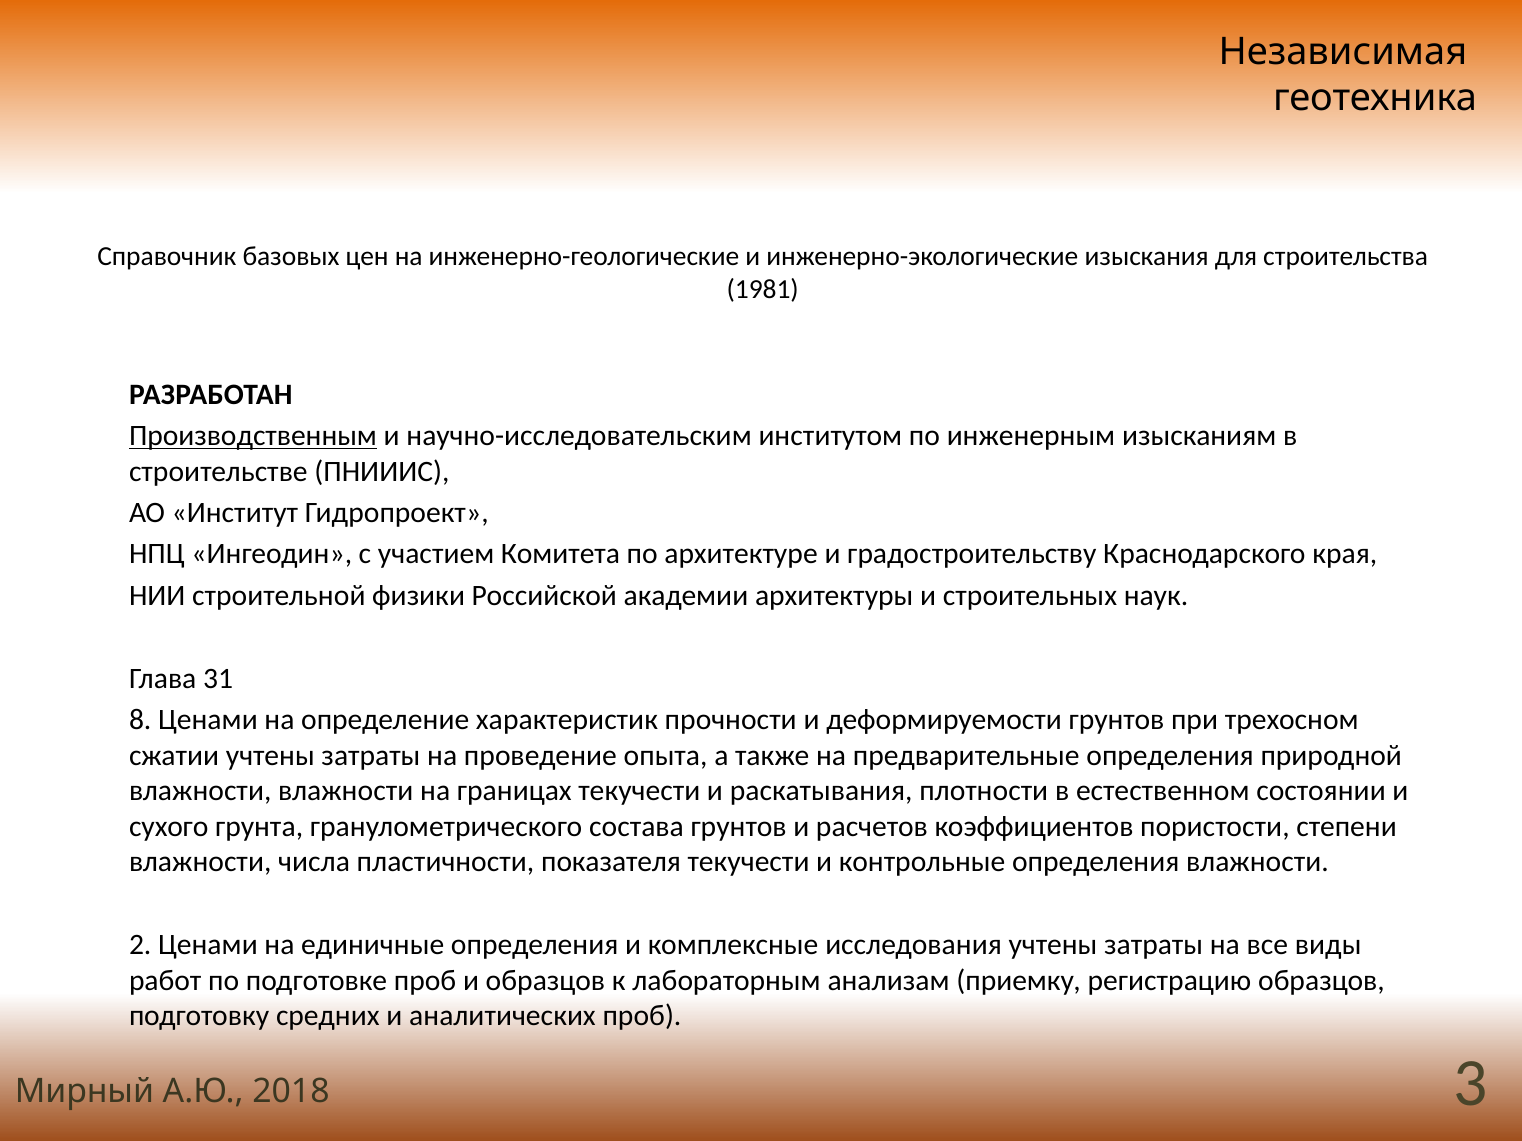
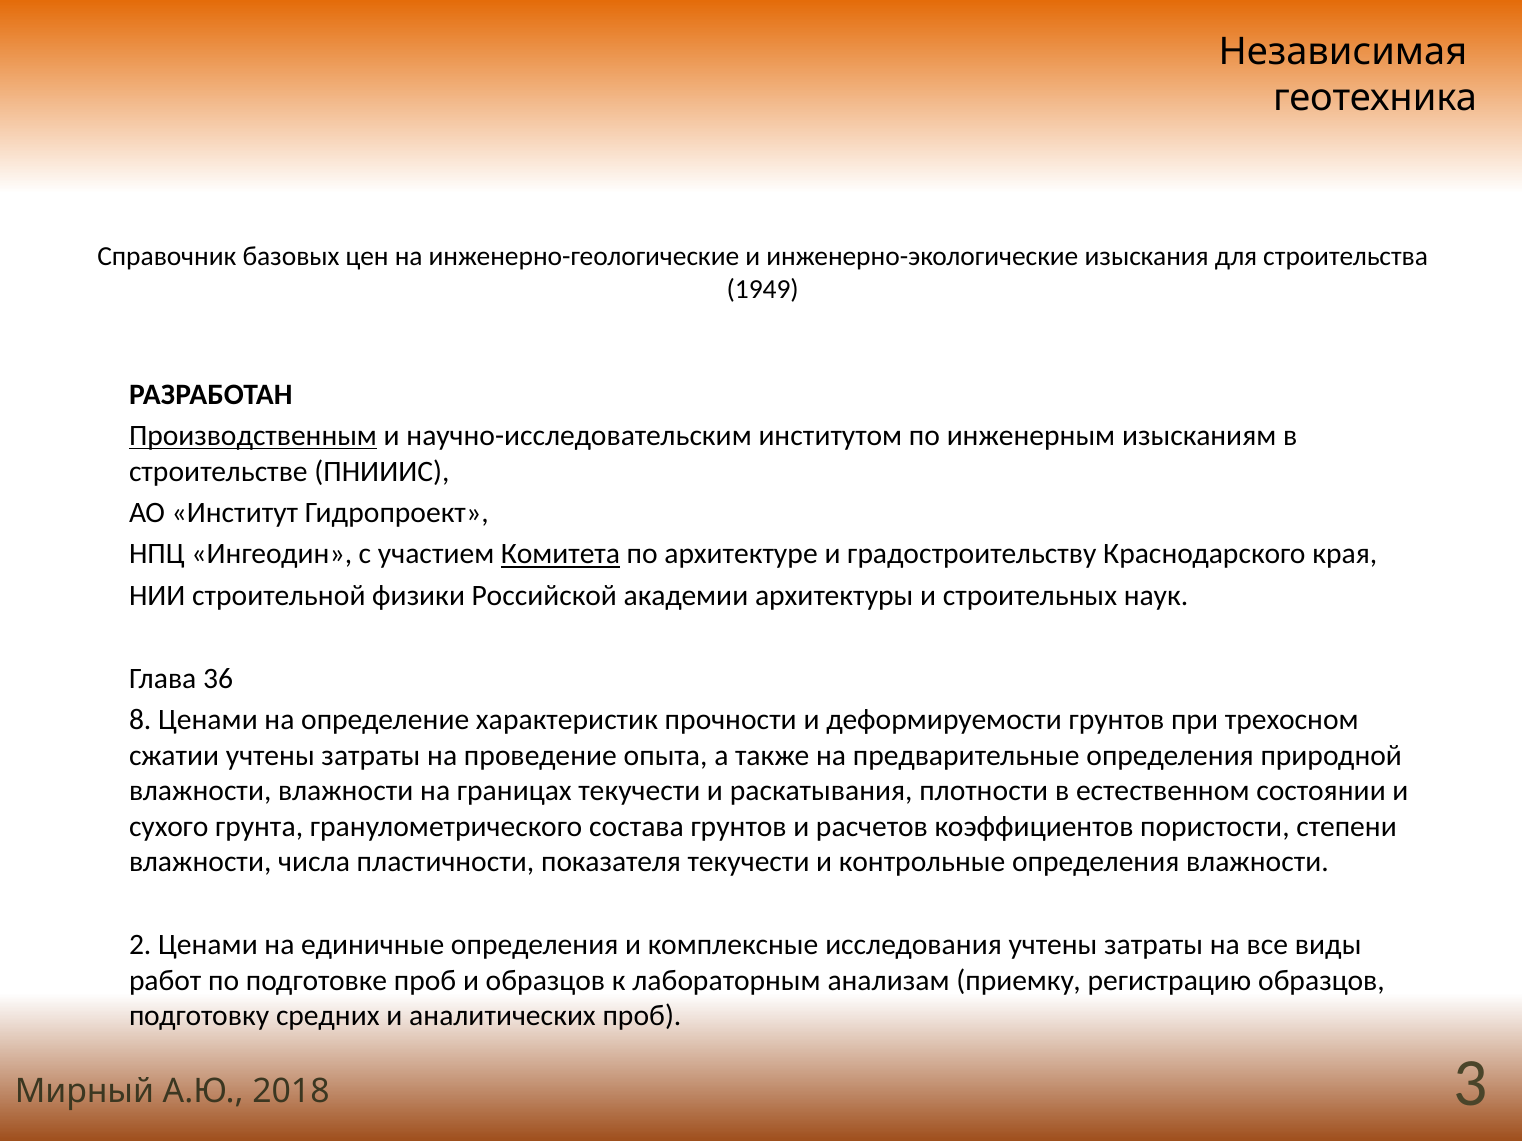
1981: 1981 -> 1949 (763, 289)
Комитета underline: none -> present (560, 554)
31: 31 -> 36 (218, 679)
